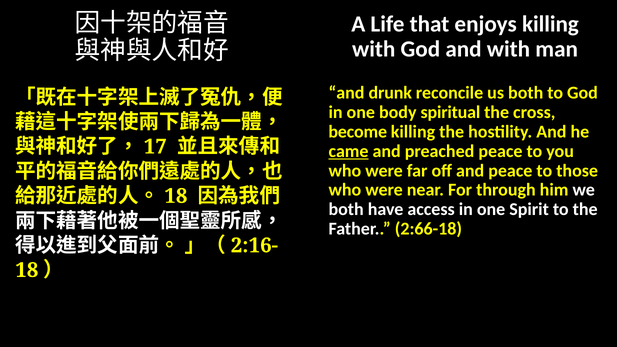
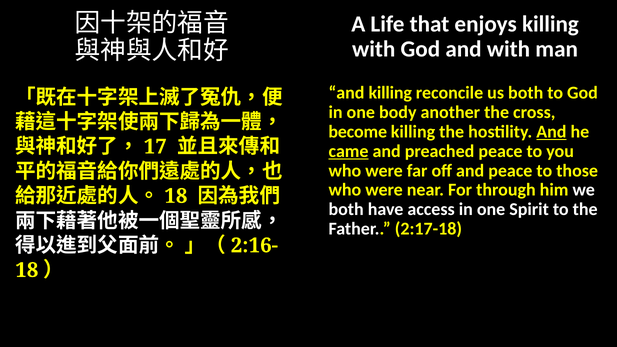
and drunk: drunk -> killing (390, 93)
spiritual: spiritual -> another (450, 112)
And underline: none -> present (551, 132)
2:66-18: 2:66-18 -> 2:17-18 (428, 229)
